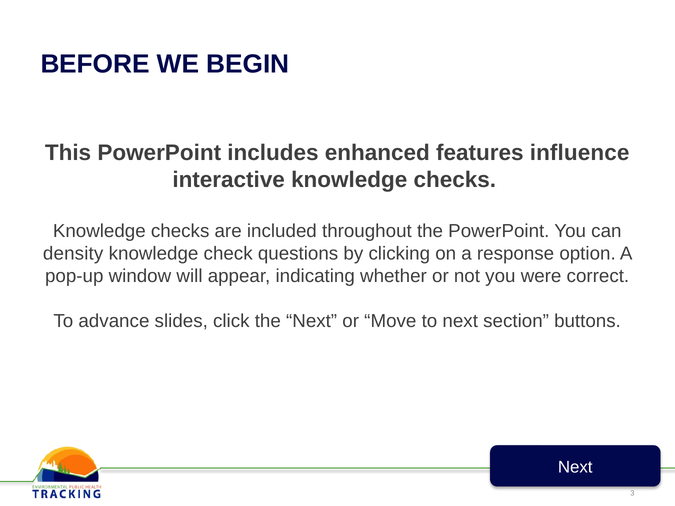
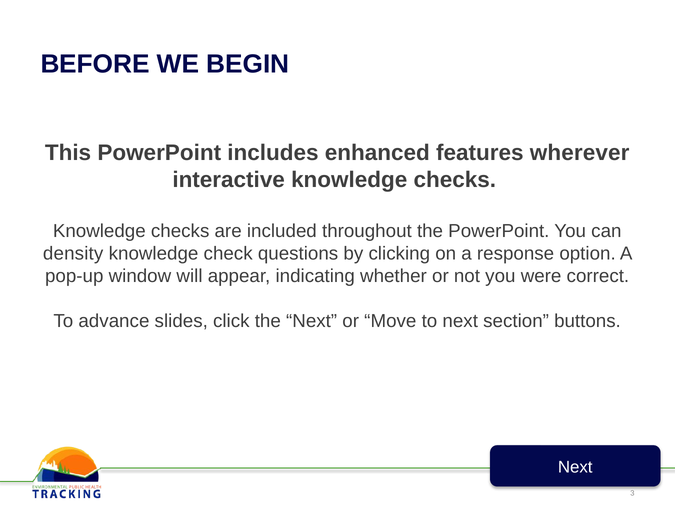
influence: influence -> wherever (580, 153)
